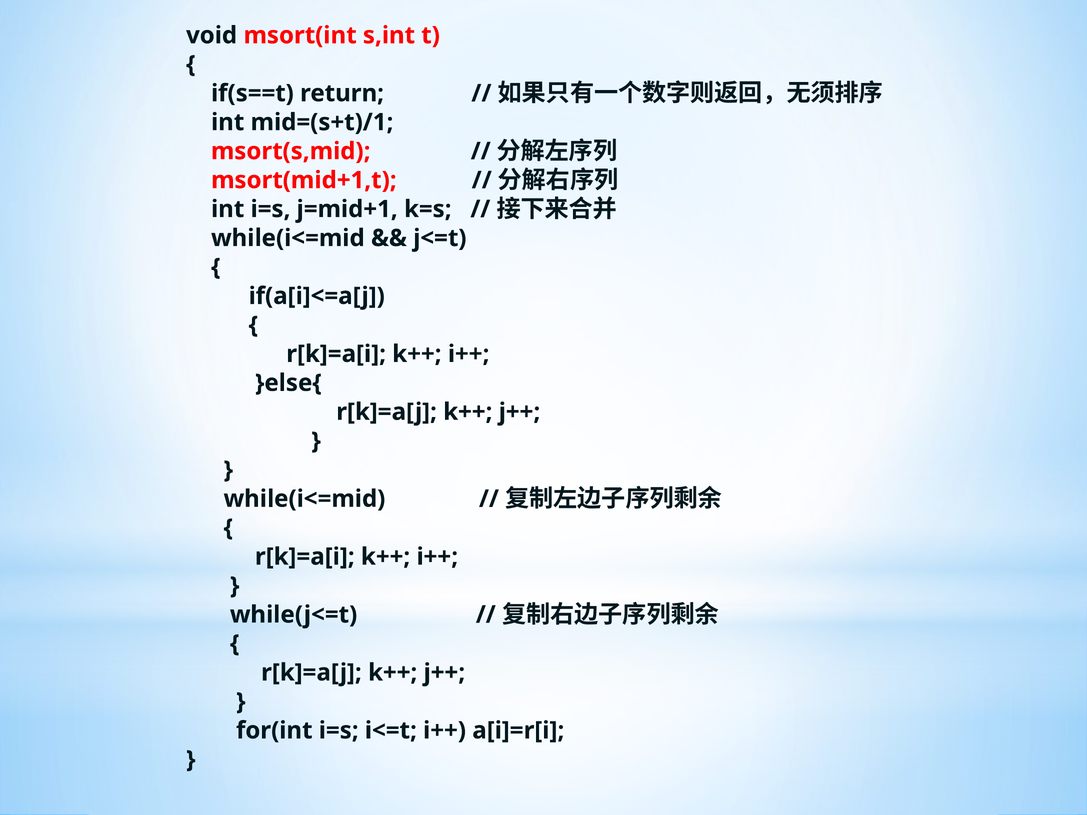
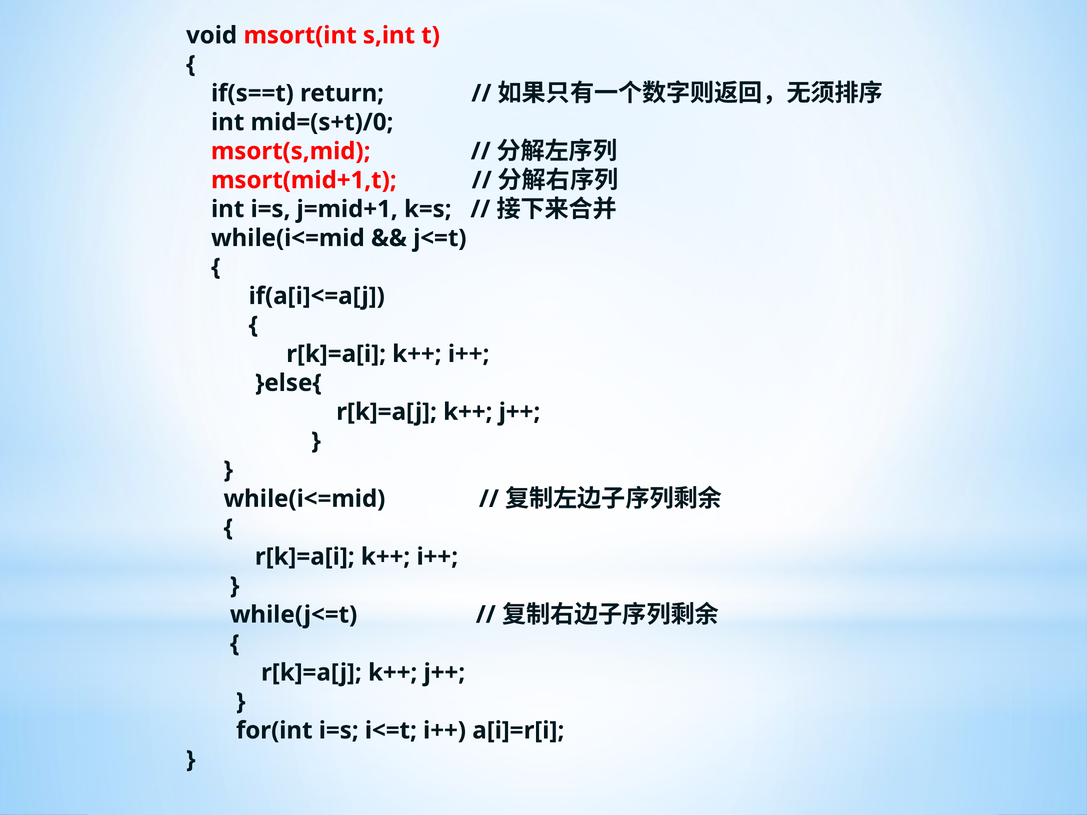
mid=(s+t)/1: mid=(s+t)/1 -> mid=(s+t)/0 (322, 122)
